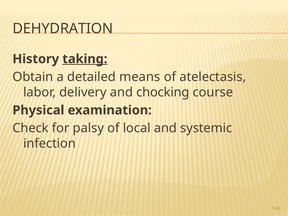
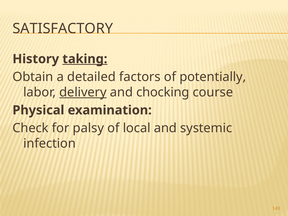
DEHYDRATION: DEHYDRATION -> SATISFACTORY (63, 29)
means: means -> factors (140, 77)
atelectasis: atelectasis -> potentially (213, 77)
delivery underline: none -> present (83, 92)
